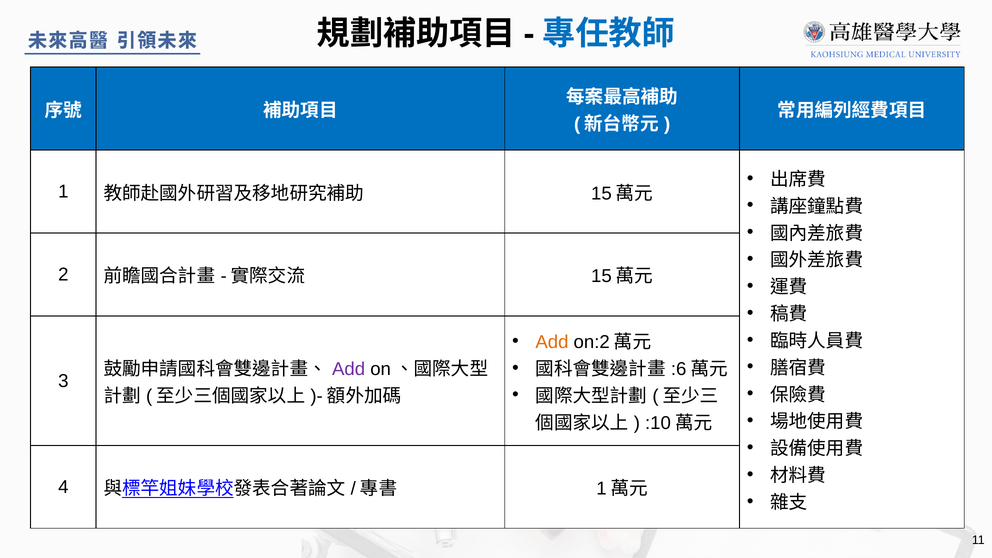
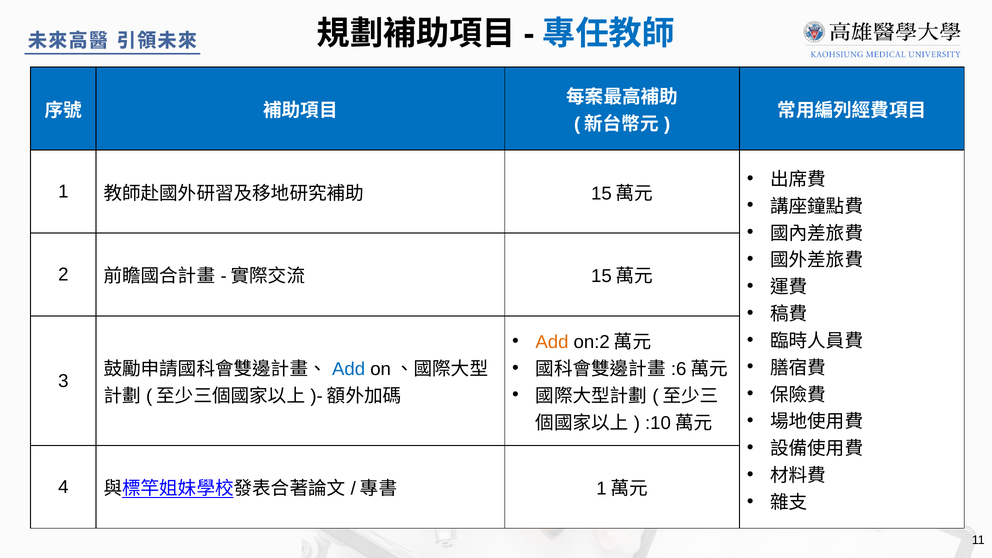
Add colour: purple -> blue (349, 369)
